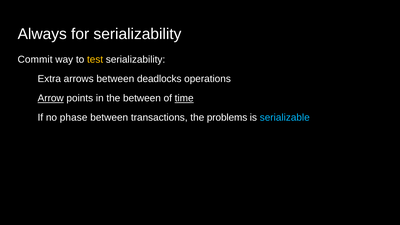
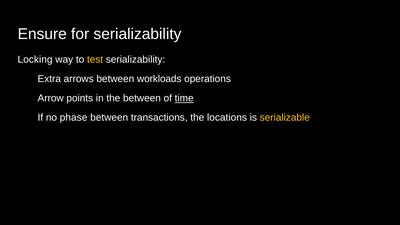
Always: Always -> Ensure (42, 34)
Commit: Commit -> Locking (35, 60)
deadlocks: deadlocks -> workloads (159, 79)
Arrow underline: present -> none (51, 98)
problems: problems -> locations (227, 118)
serializable colour: light blue -> yellow (285, 118)
